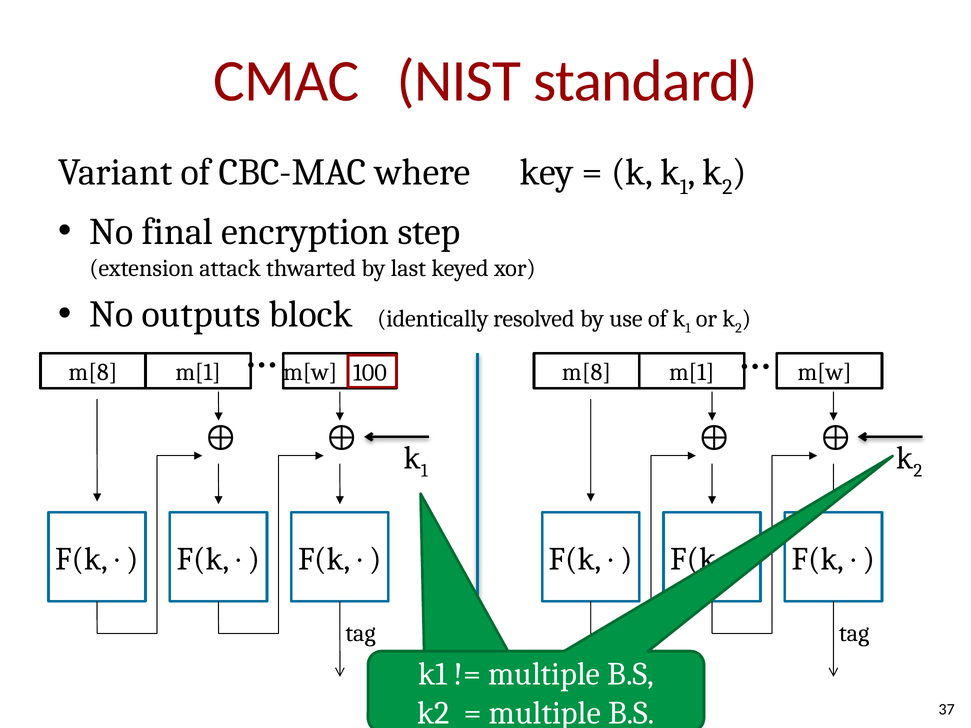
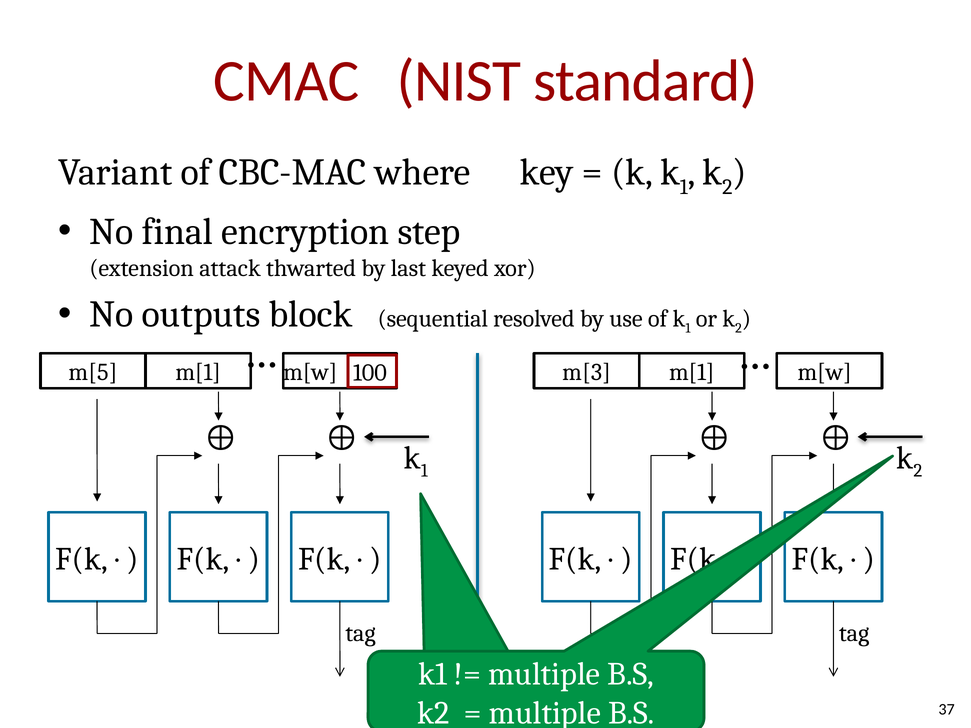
identically: identically -> sequential (433, 319)
m[8: m[8 -> m[5 (93, 373)
m[8: m[8 -> m[3 (586, 373)
